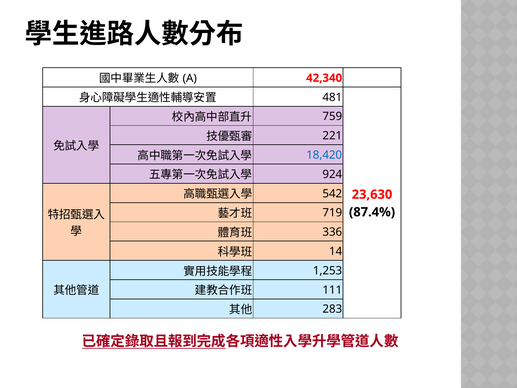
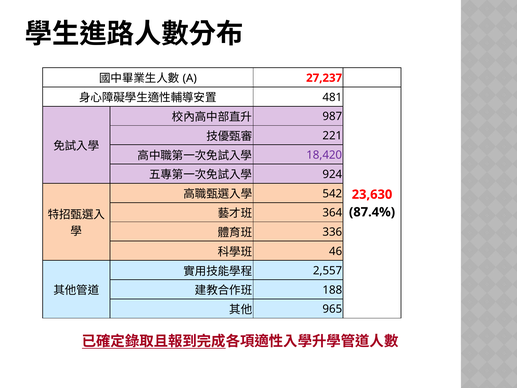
42,340: 42,340 -> 27,237 (324, 78)
759: 759 -> 987 (332, 116)
18,420 colour: blue -> purple (324, 155)
719: 719 -> 364 (332, 213)
14: 14 -> 46 (336, 251)
1,253: 1,253 -> 2,557 (328, 270)
111: 111 -> 188 (332, 290)
283: 283 -> 965 (332, 309)
